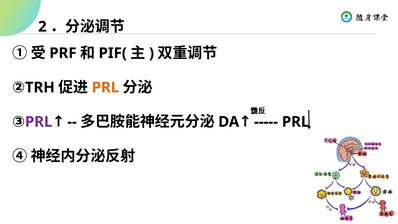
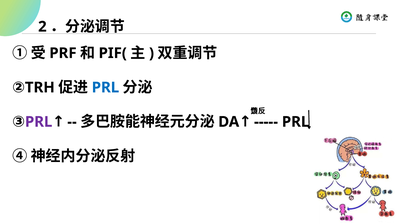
PRL colour: orange -> blue (105, 87)
